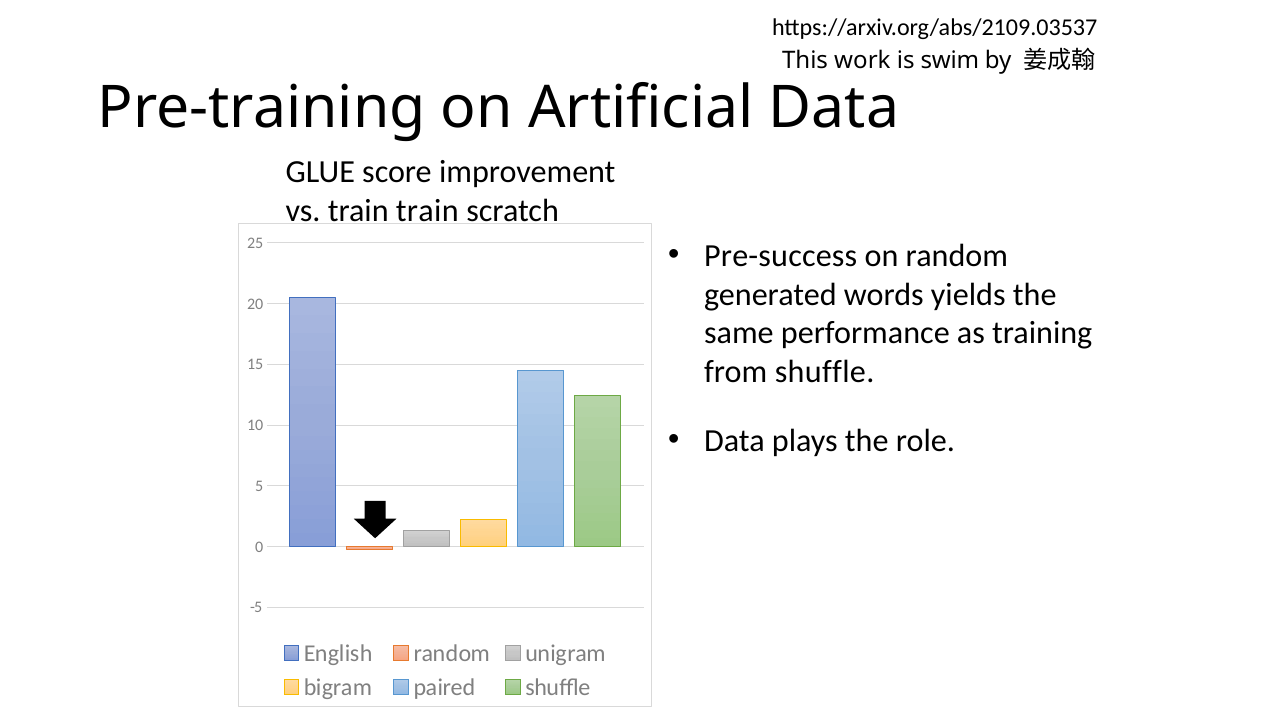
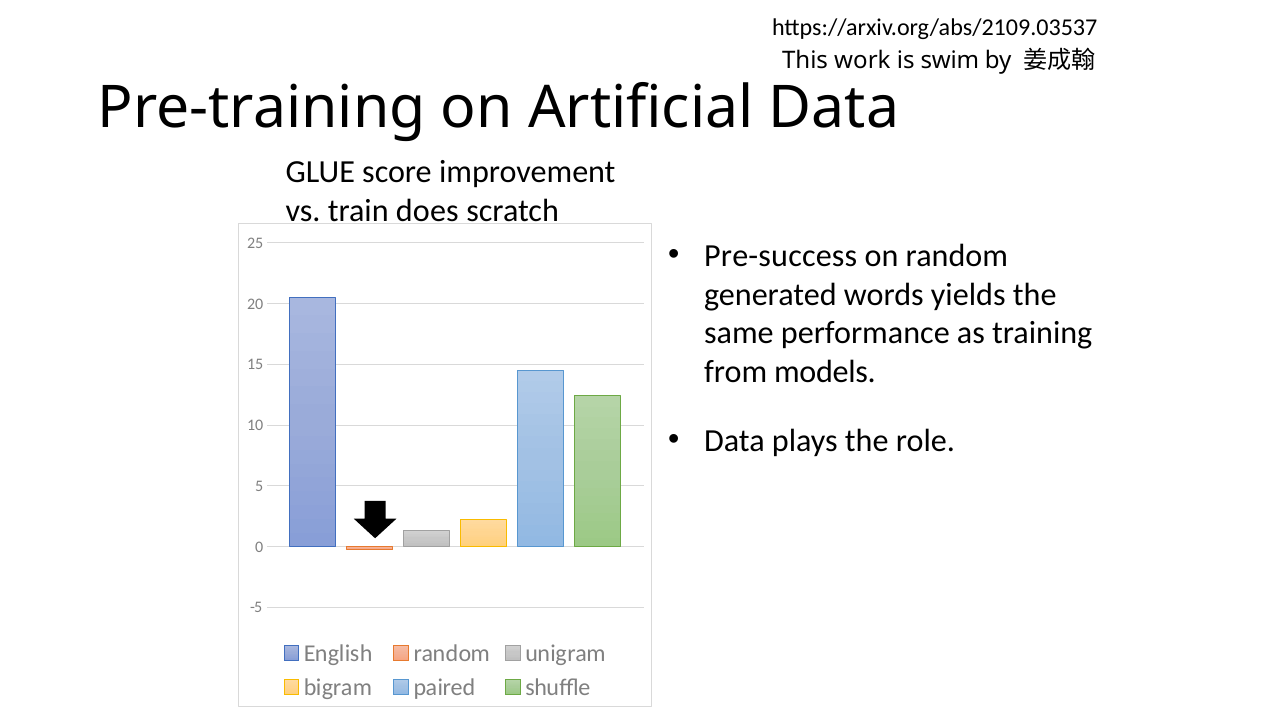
train train: train -> does (427, 211)
from shuffle: shuffle -> models (825, 372)
